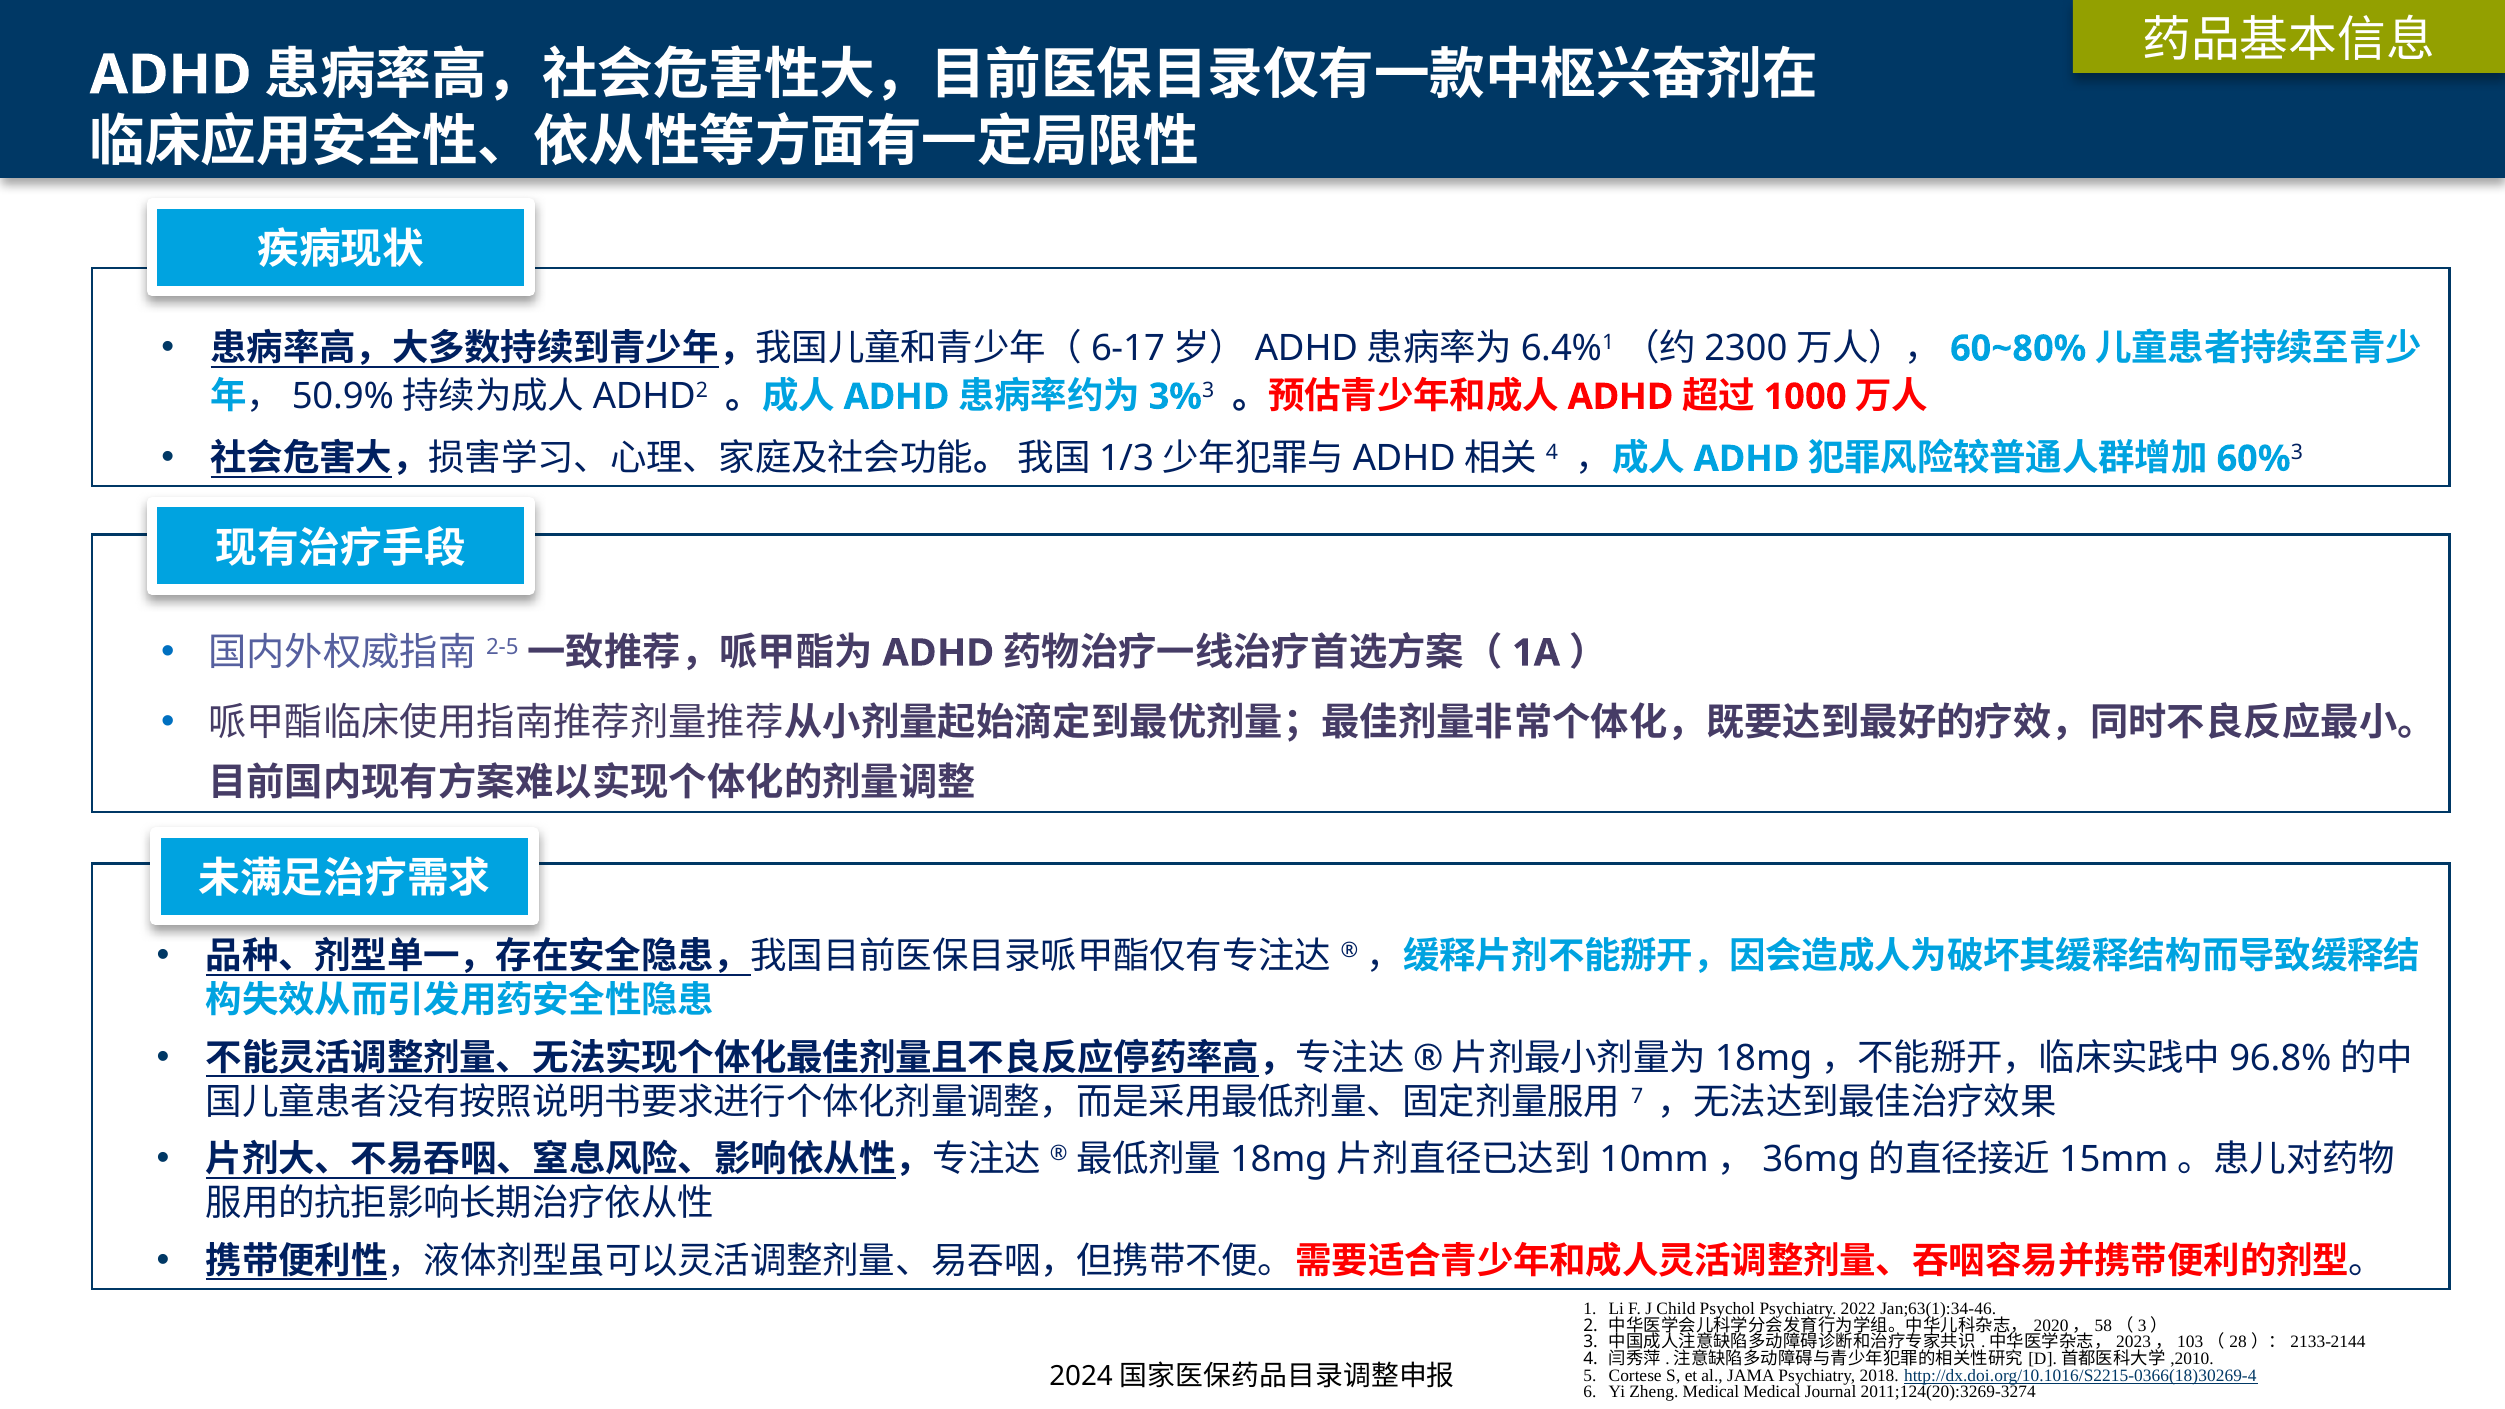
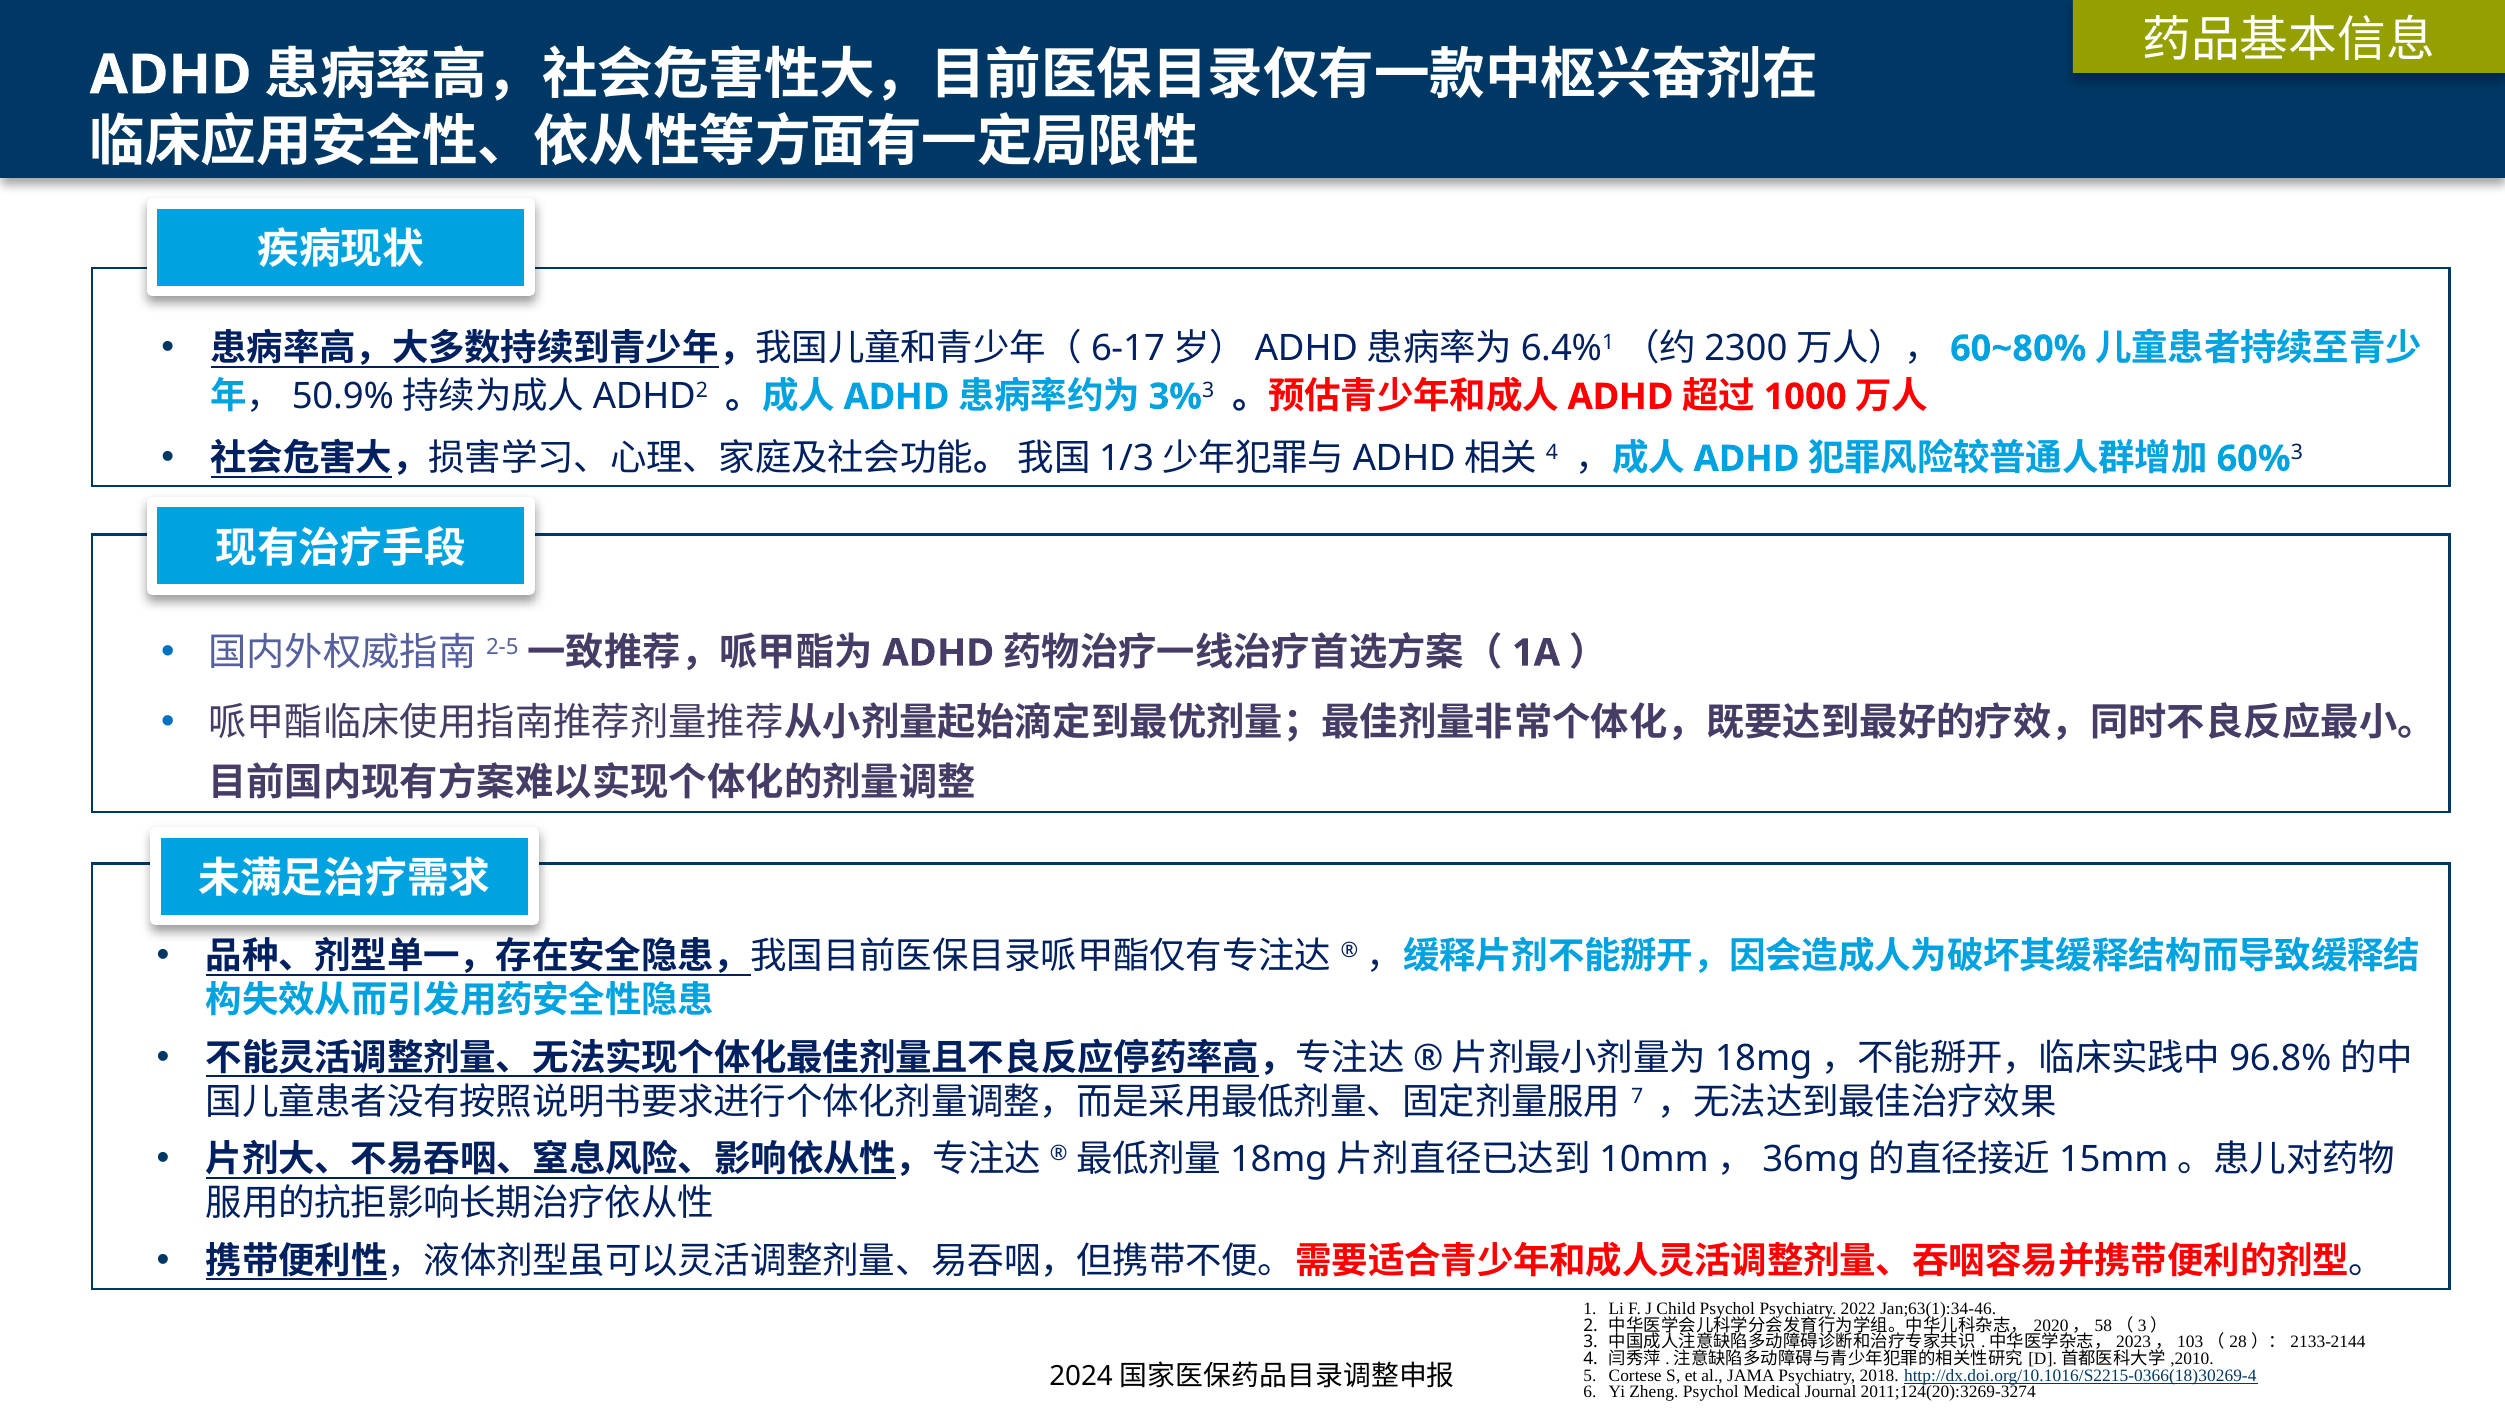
Zheng Medical: Medical -> Psychol (1711, 1392)
